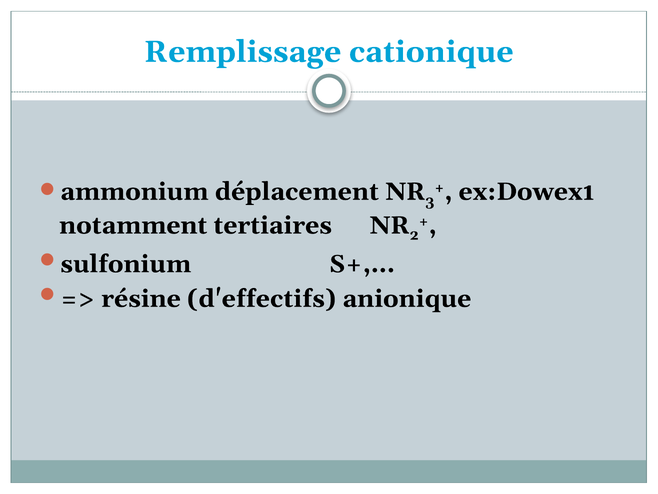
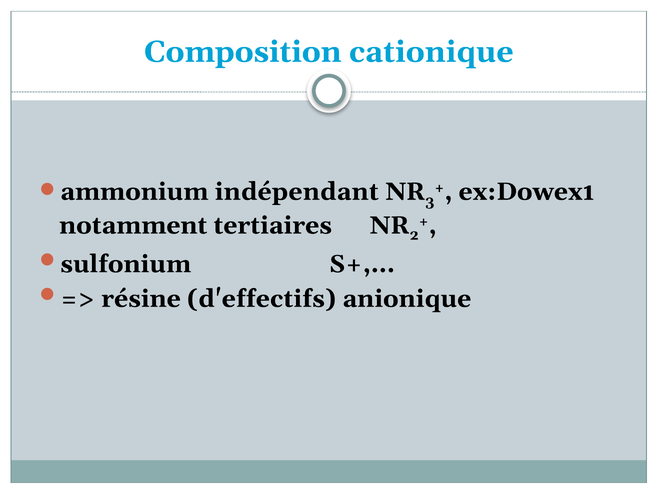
Remplissage: Remplissage -> Composition (243, 52)
déplacement: déplacement -> indépendant (297, 191)
